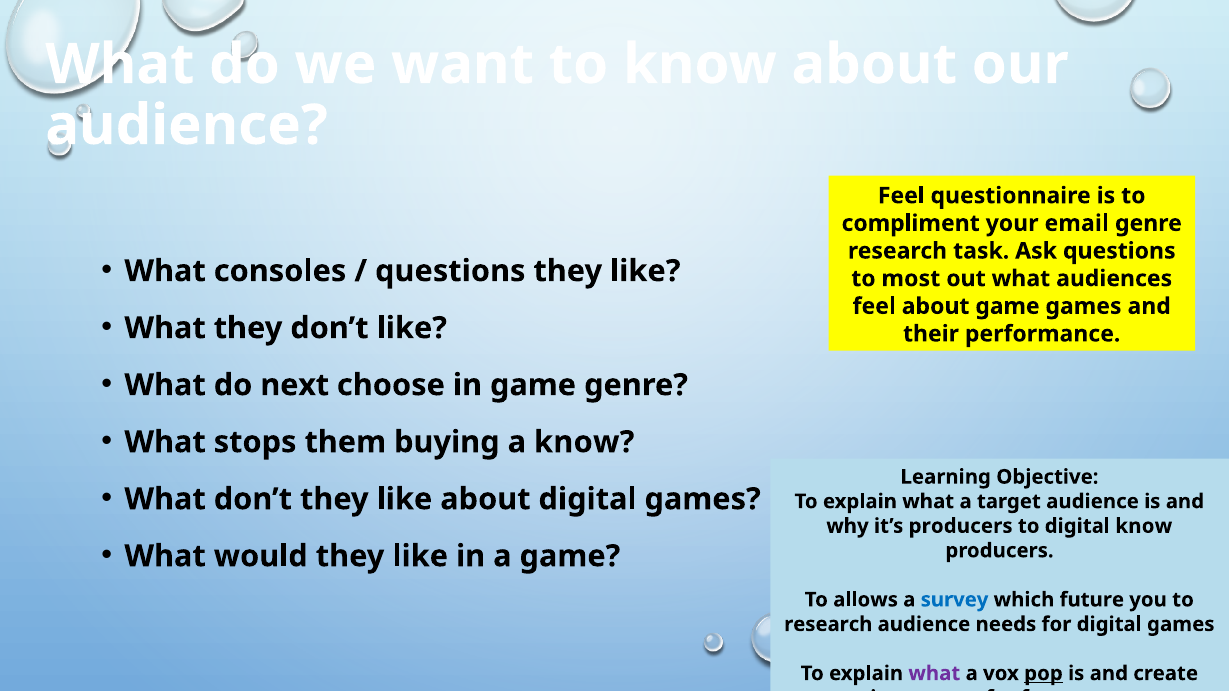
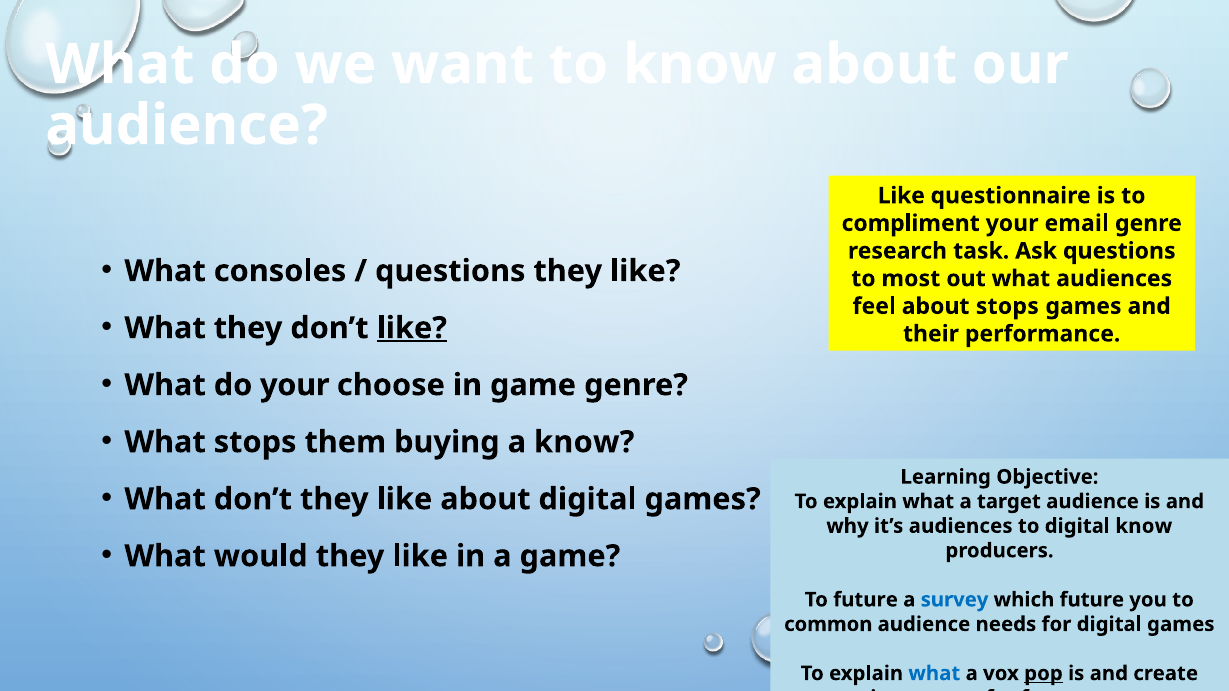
Feel: Feel -> Like (901, 196)
about game: game -> stops (1007, 306)
like underline: none -> present (412, 328)
do next: next -> your (295, 385)
it’s producers: producers -> audiences (961, 526)
To allows: allows -> future (866, 600)
research: research -> common (828, 625)
what colour: purple -> blue (934, 674)
